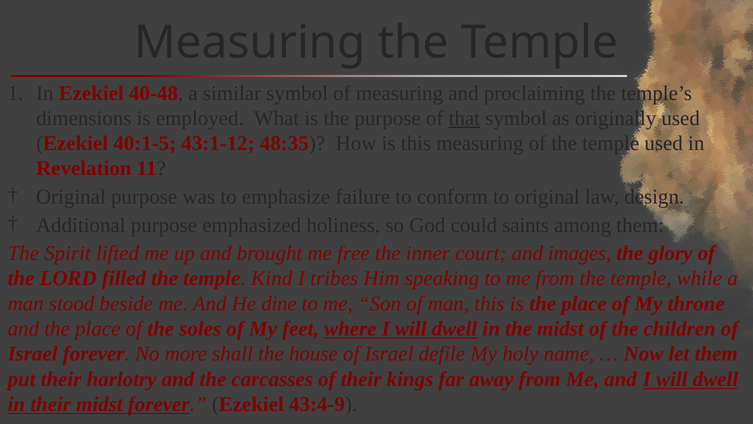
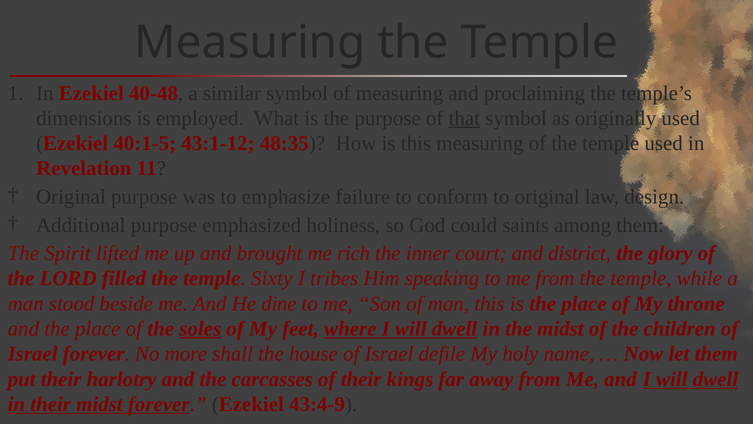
free: free -> rich (354, 253)
images: images -> district (580, 253)
Kind: Kind -> Sixty (272, 278)
soles underline: none -> present (200, 329)
